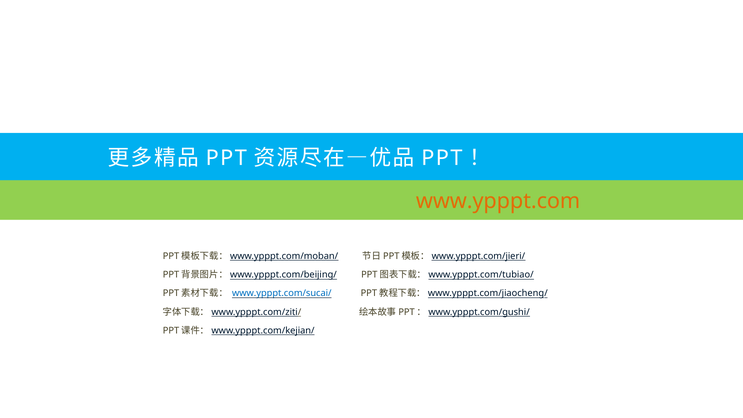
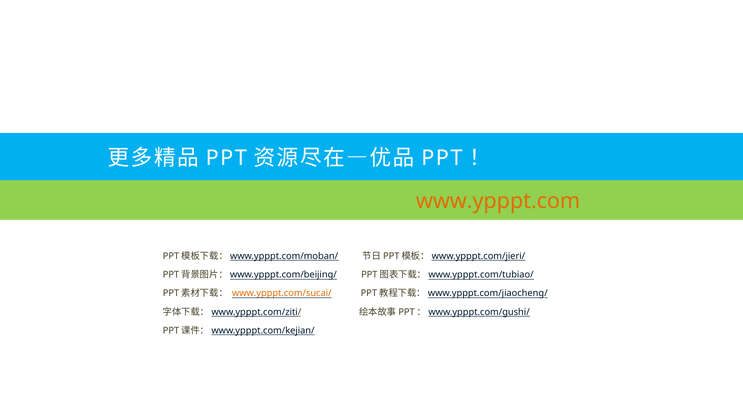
www.ypppt.com/sucai/ colour: blue -> orange (282, 293)
